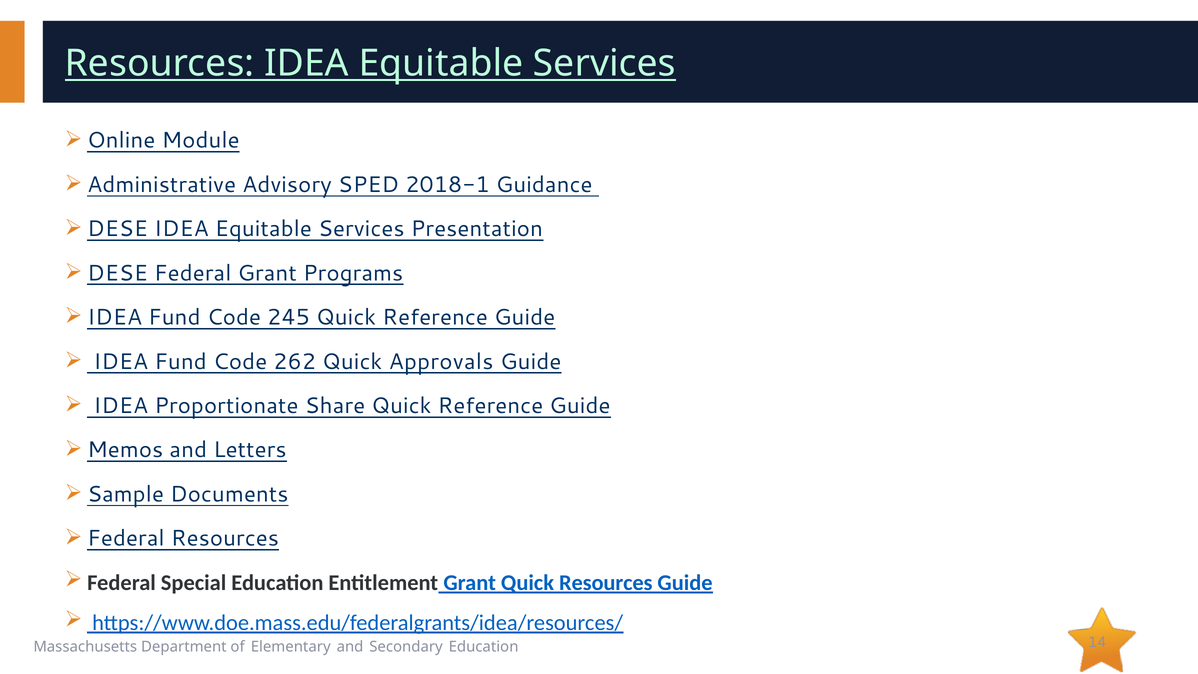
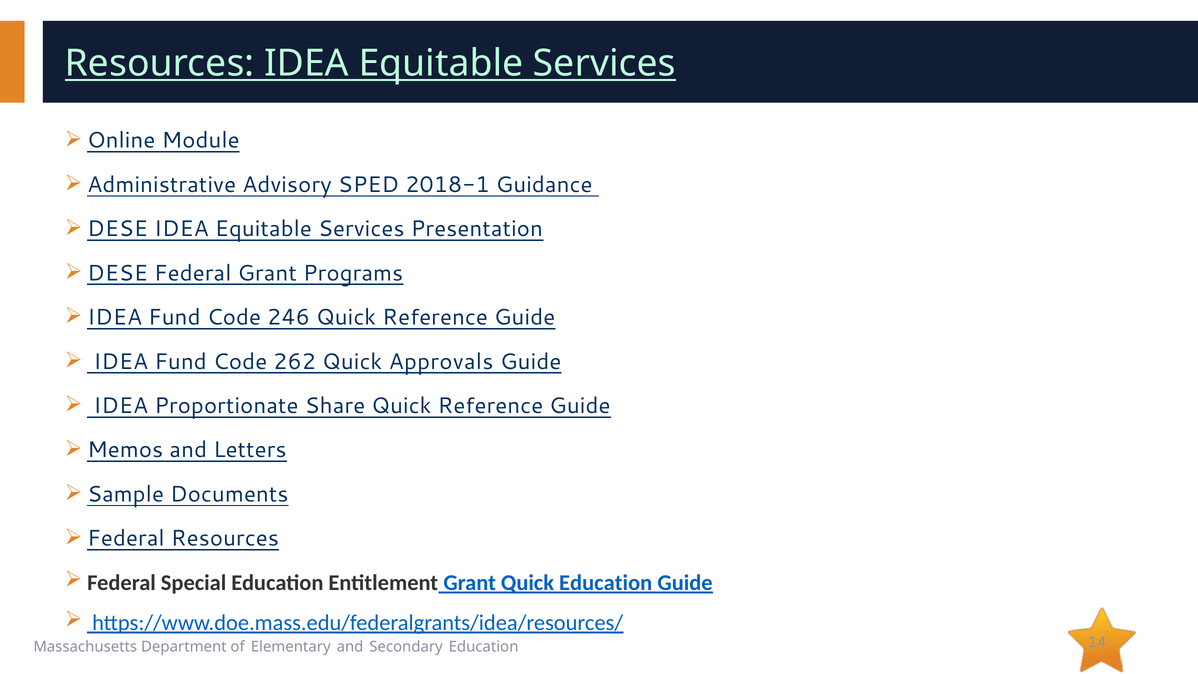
245: 245 -> 246 (288, 317)
Quick Resources: Resources -> Education (606, 583)
